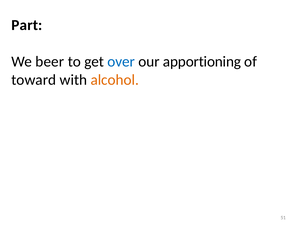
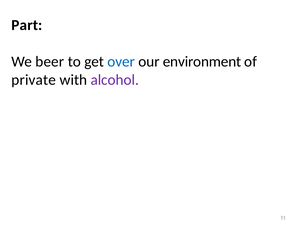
apportioning: apportioning -> environment (202, 62)
toward: toward -> private (34, 80)
alcohol colour: orange -> purple (115, 80)
